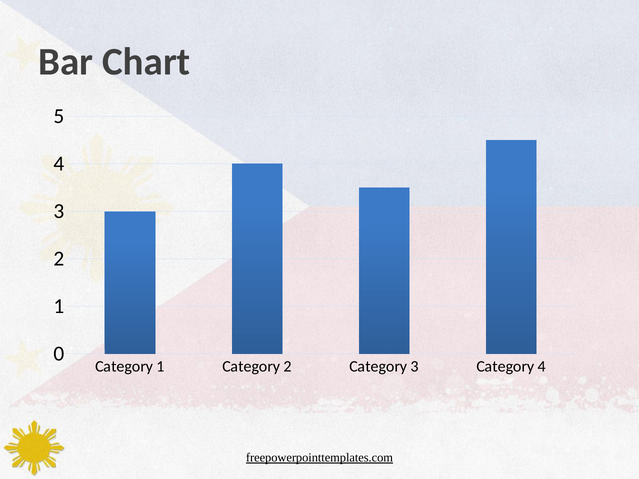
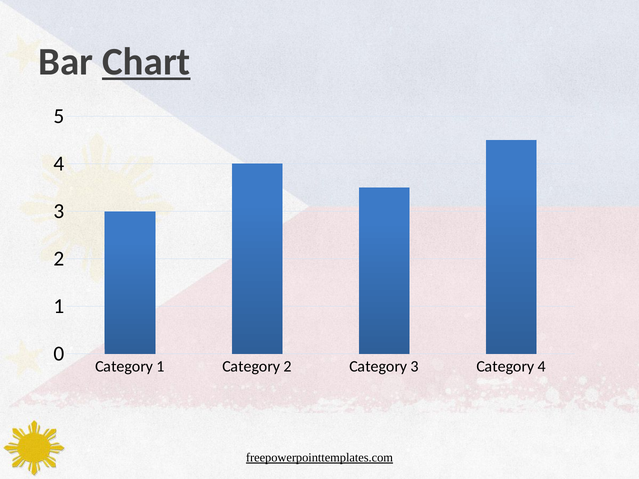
Chart underline: none -> present (146, 62)
